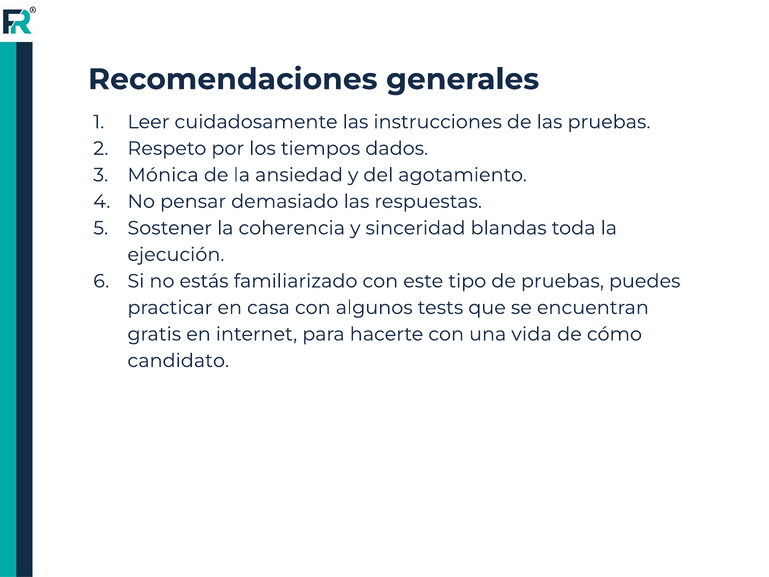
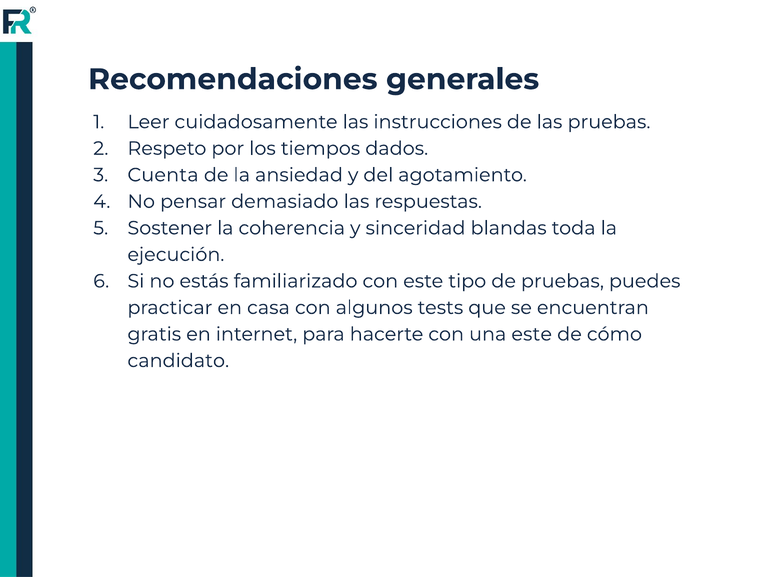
Mónica: Mónica -> Cuenta (163, 175)
una vida: vida -> este (532, 334)
